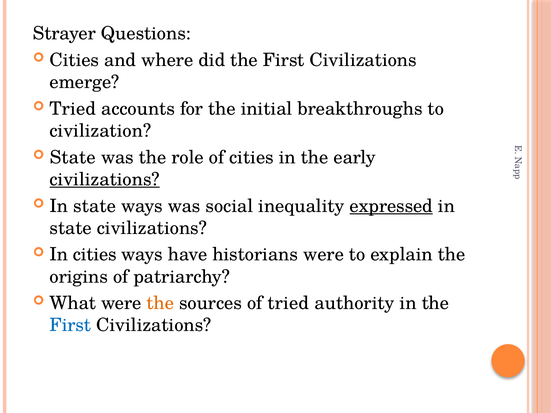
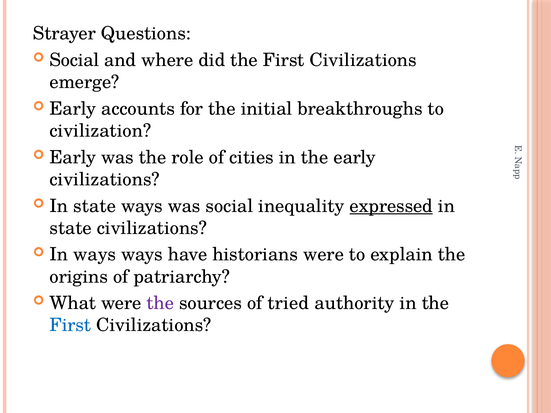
Cities: Cities -> Social (74, 60)
Tried: Tried -> Early (73, 109)
State: State -> Early (73, 157)
civilizations underline: present -> none (105, 179)
In cities: cities -> ways (95, 255)
the colour: orange -> purple (160, 303)
